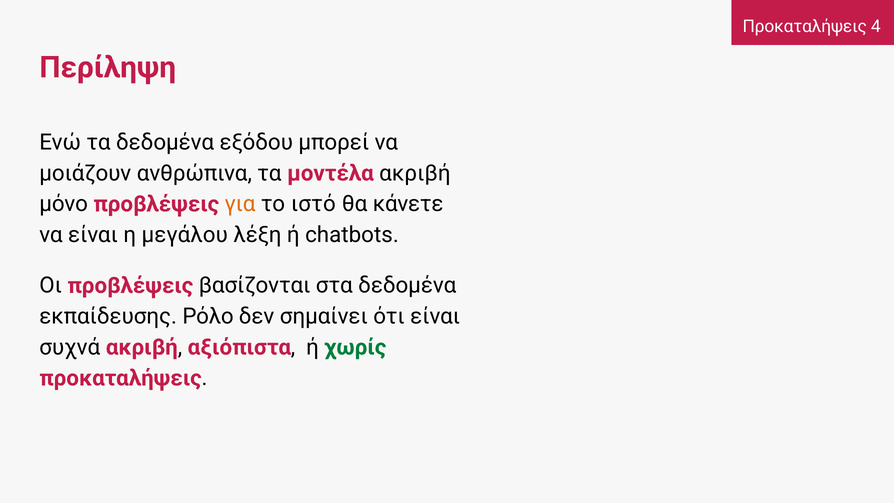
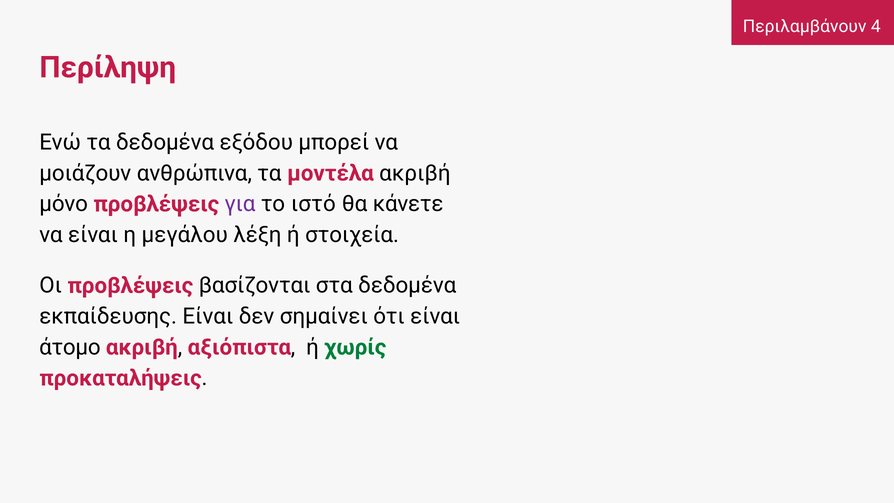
Προκαταλήψεις: Προκαταλήψεις -> Περιλαμβάνουν (805, 27)
για colour: orange -> purple (240, 204)
chatbots: chatbots -> στοιχεία (352, 235)
εκπαίδευσης Ρόλο: Ρόλο -> Είναι (208, 316)
συχνά: συχνά -> άτομο (70, 347)
